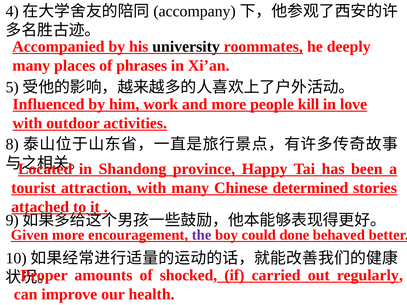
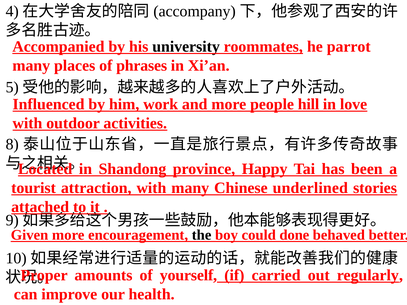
deeply: deeply -> parrot (349, 47)
kill: kill -> hill (309, 104)
determined: determined -> underlined (310, 188)
the colour: purple -> black (202, 235)
shocked: shocked -> yourself (188, 275)
